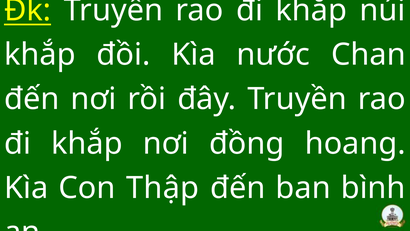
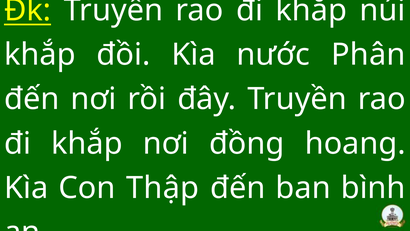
Chan: Chan -> Phân (368, 55)
